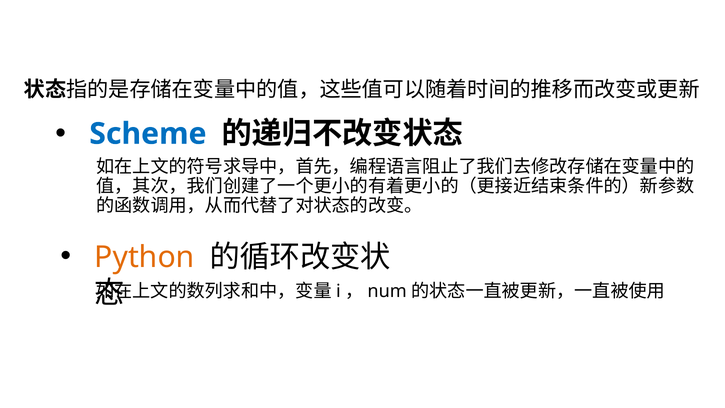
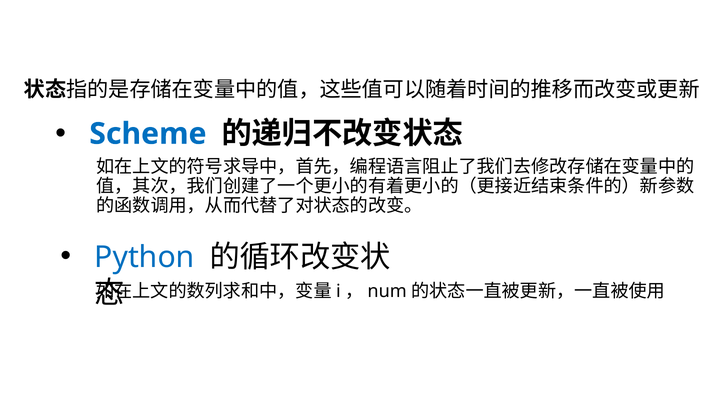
Python colour: orange -> blue (144, 257)
